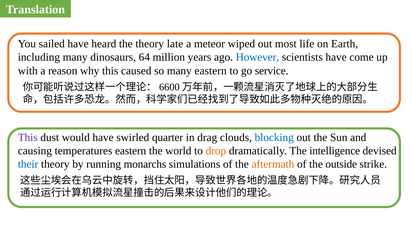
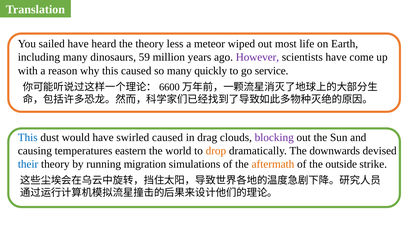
late: late -> less (175, 44)
64: 64 -> 59 (144, 57)
However colour: blue -> purple (257, 57)
many eastern: eastern -> quickly (211, 71)
This colour: purple -> blue (28, 137)
swirled quarter: quarter -> caused (167, 137)
blocking colour: blue -> purple (274, 137)
intelligence: intelligence -> downwards (335, 151)
monarchs: monarchs -> migration (145, 164)
